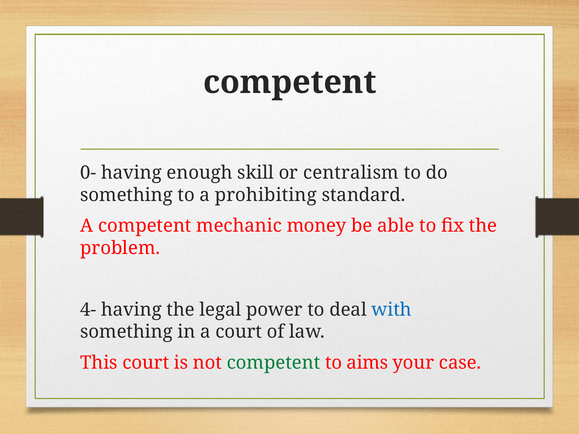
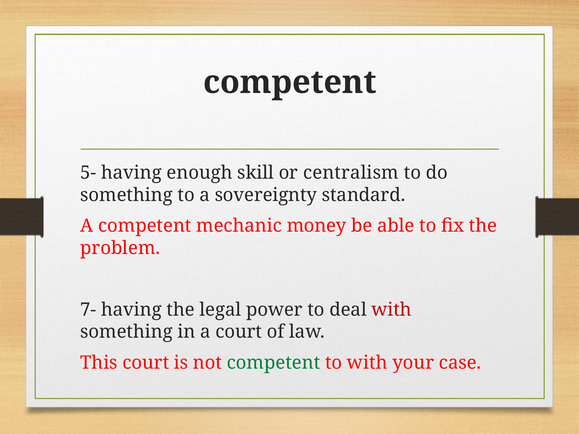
0-: 0- -> 5- (88, 173)
prohibiting: prohibiting -> sovereignty (266, 195)
4-: 4- -> 7- (88, 310)
with colour: blue -> red (392, 310)
to aims: aims -> with (367, 363)
